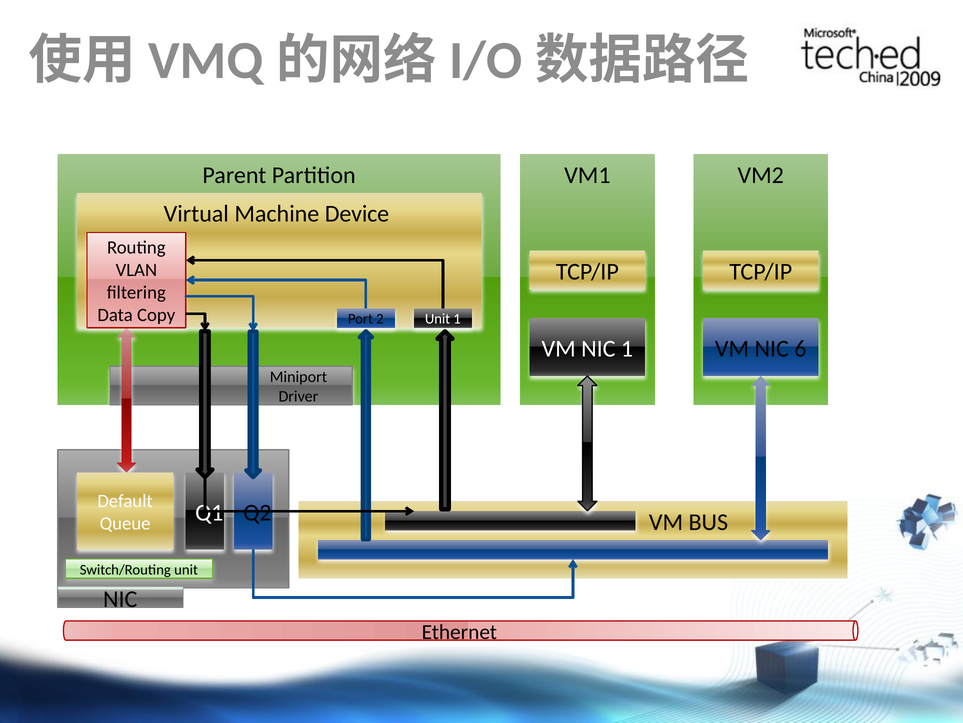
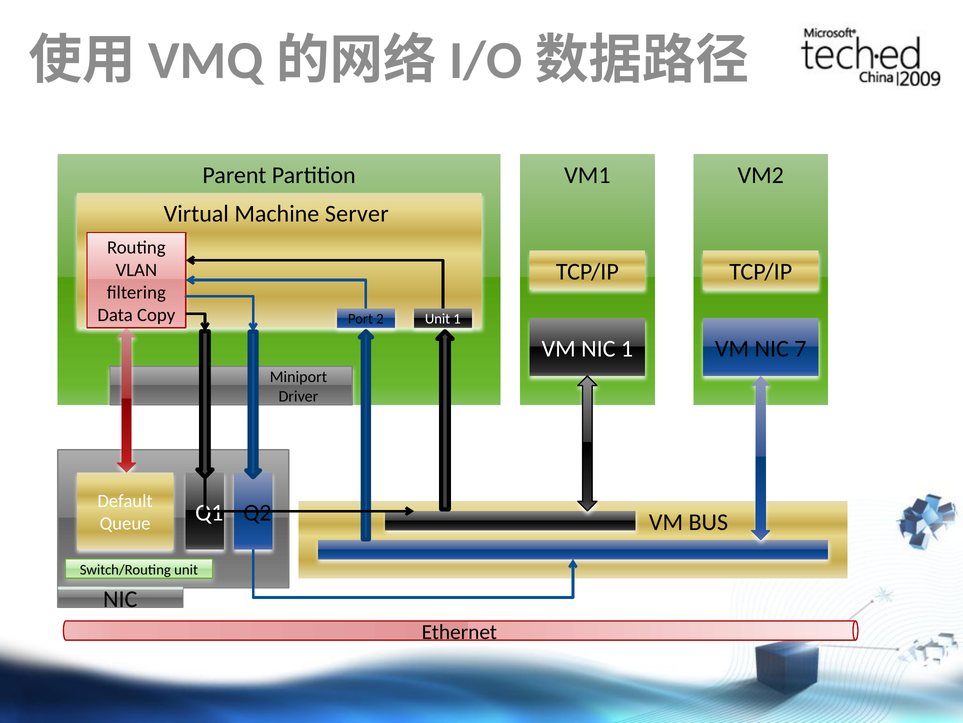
Device: Device -> Server (357, 213)
6: 6 -> 7 (800, 348)
